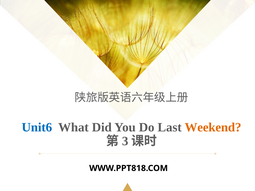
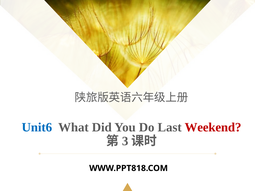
Weekend colour: orange -> red (213, 128)
